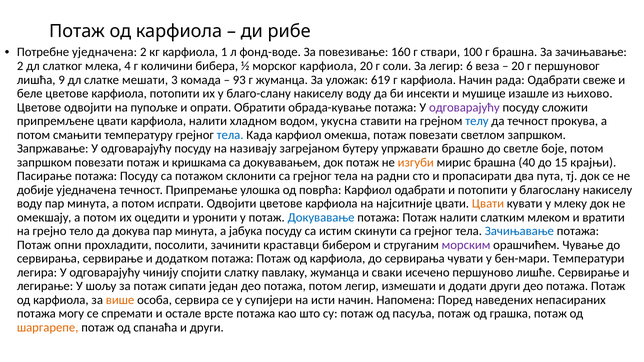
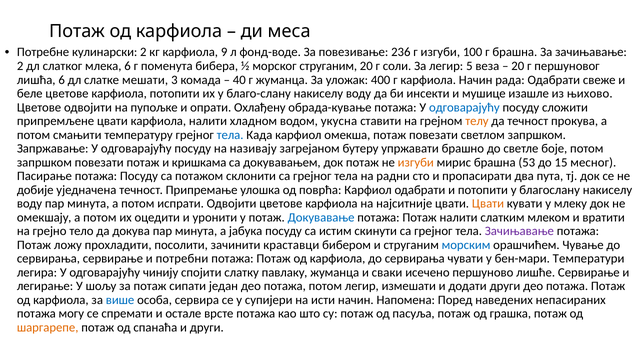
рибе: рибе -> меса (289, 31)
Потребне уједначена: уједначена -> кулинарски (105, 52)
1: 1 -> 9 (224, 52)
160: 160 -> 236 (401, 52)
г ствари: ствари -> изгуби (440, 52)
млека 4: 4 -> 6 (128, 66)
количини: количини -> поменута (167, 66)
морског карфиола: карфиола -> струганим (328, 66)
6: 6 -> 5 (469, 66)
лишћа 9: 9 -> 6 (62, 80)
93: 93 -> 40 (239, 80)
619: 619 -> 400 (381, 80)
Обратити: Обратити -> Охлађену (260, 107)
одговарајућу colour: purple -> blue (464, 107)
телу colour: blue -> orange (477, 121)
40: 40 -> 53 (527, 162)
крајњи: крајњи -> месног (593, 162)
Зачињавање colour: blue -> purple (519, 231)
опни: опни -> ложу (68, 245)
морским colour: purple -> blue (466, 245)
додатком: додатком -> потребни (182, 259)
више colour: orange -> blue (120, 300)
